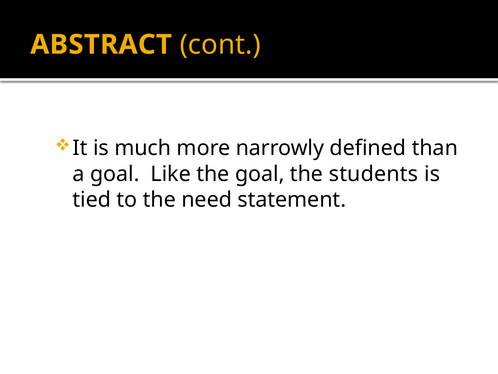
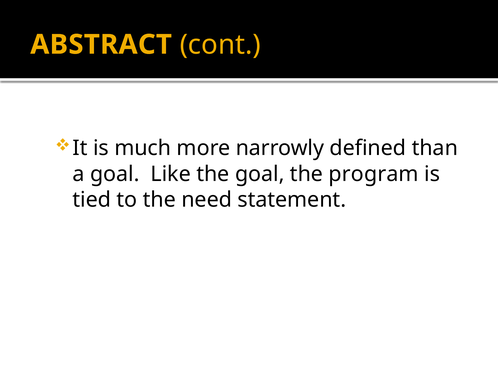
students: students -> program (374, 174)
